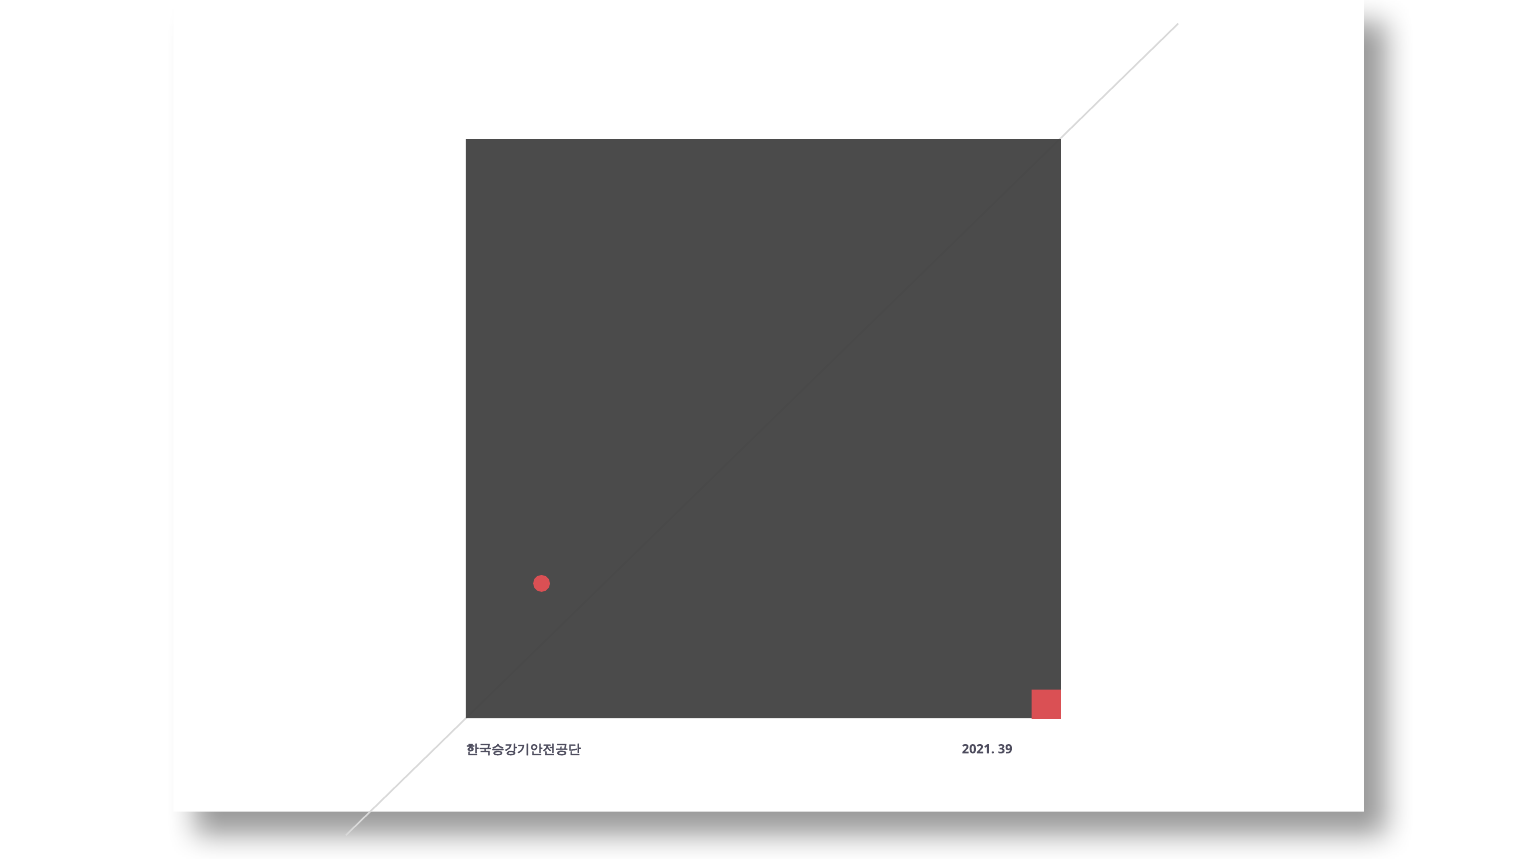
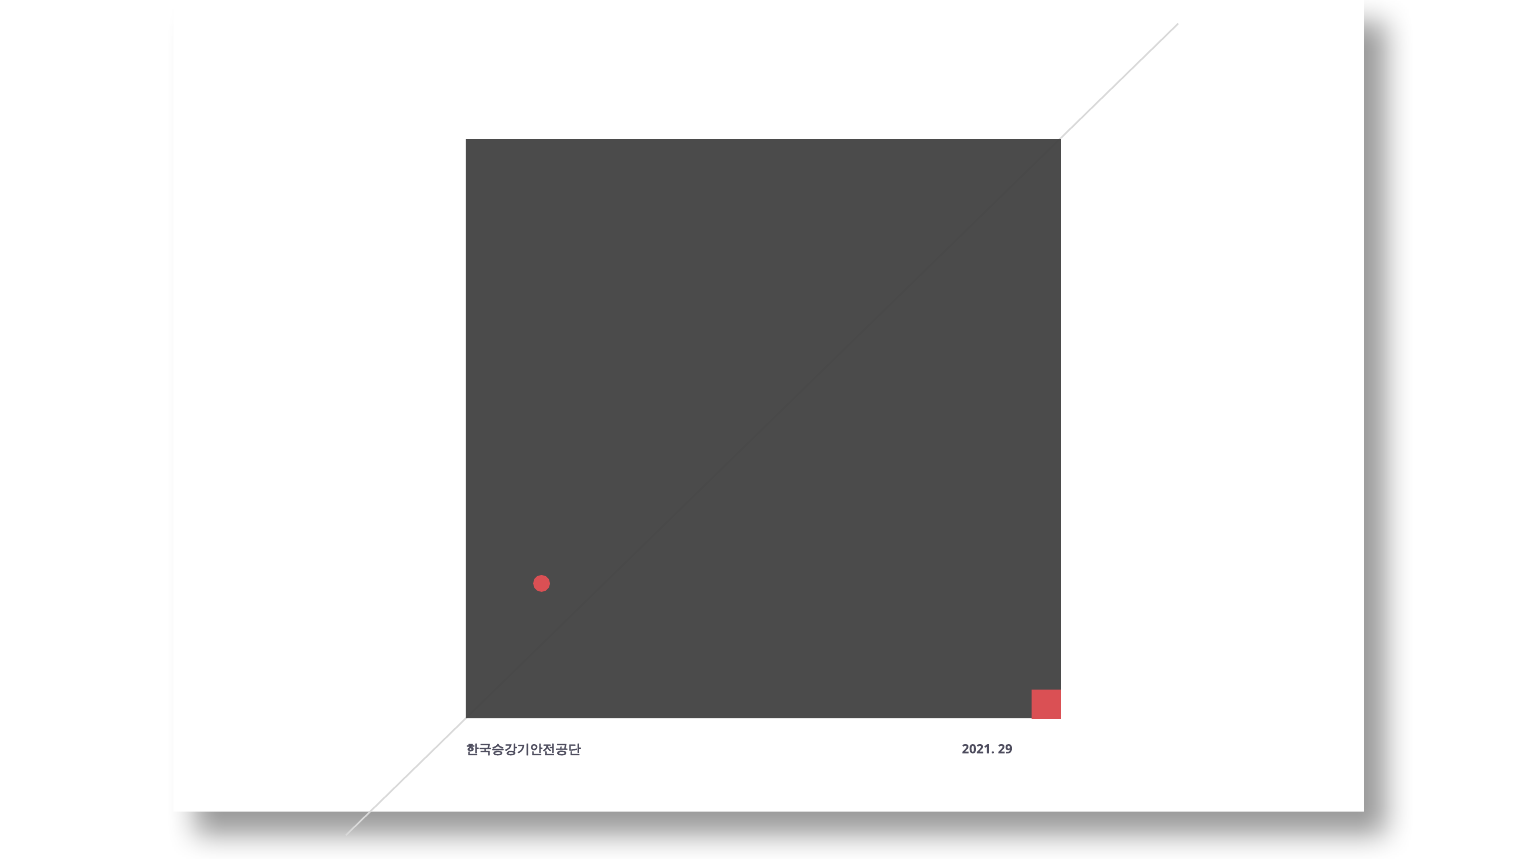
39: 39 -> 29 (1005, 749)
